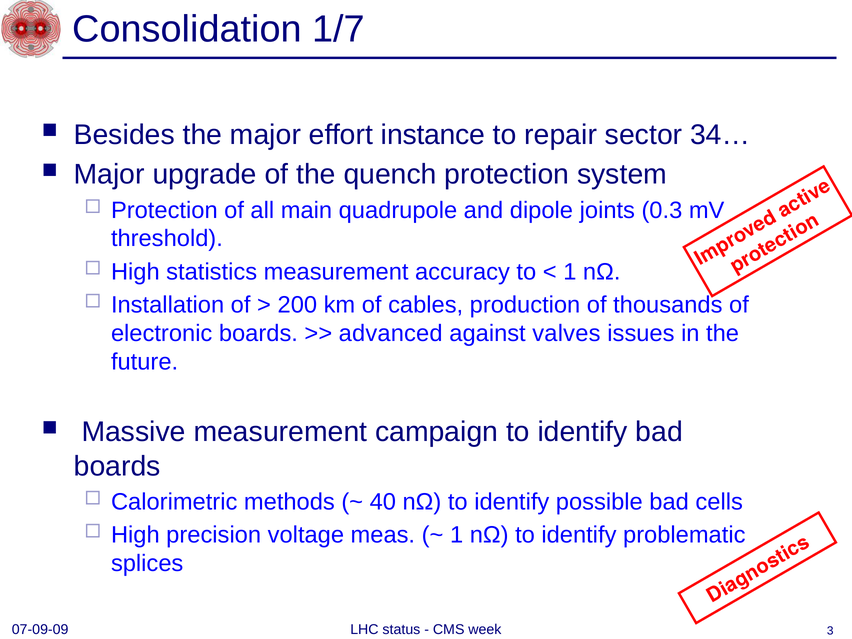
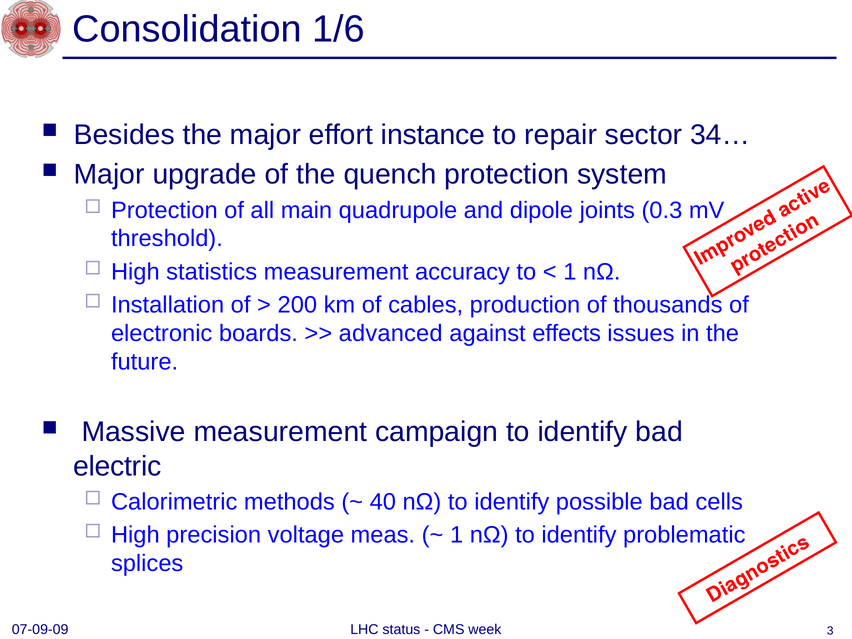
1/7: 1/7 -> 1/6 (339, 29)
valves: valves -> effects (567, 333)
boards: boards -> electric (117, 466)
